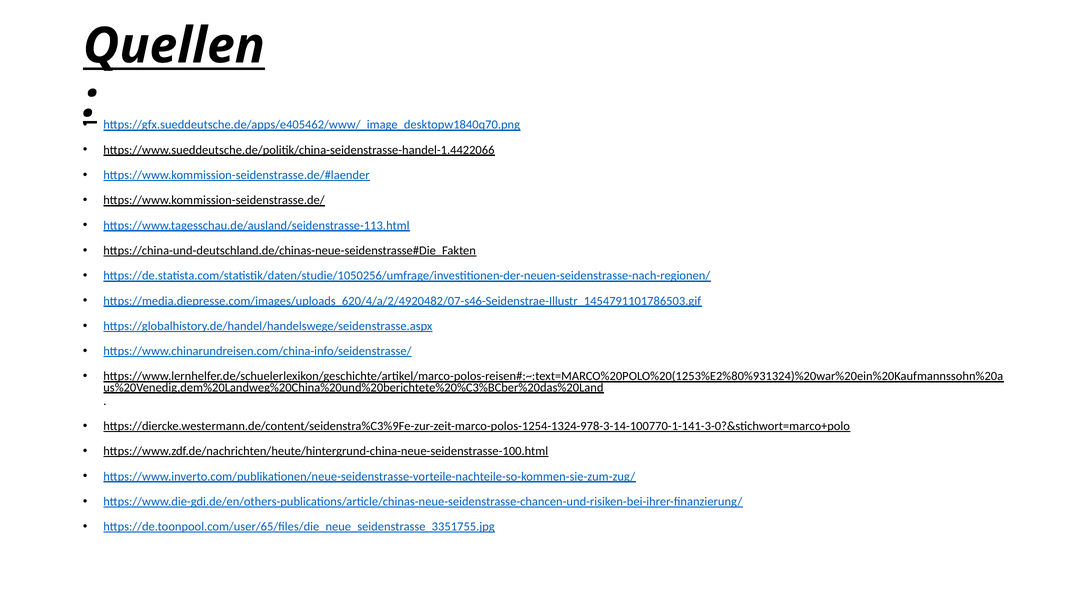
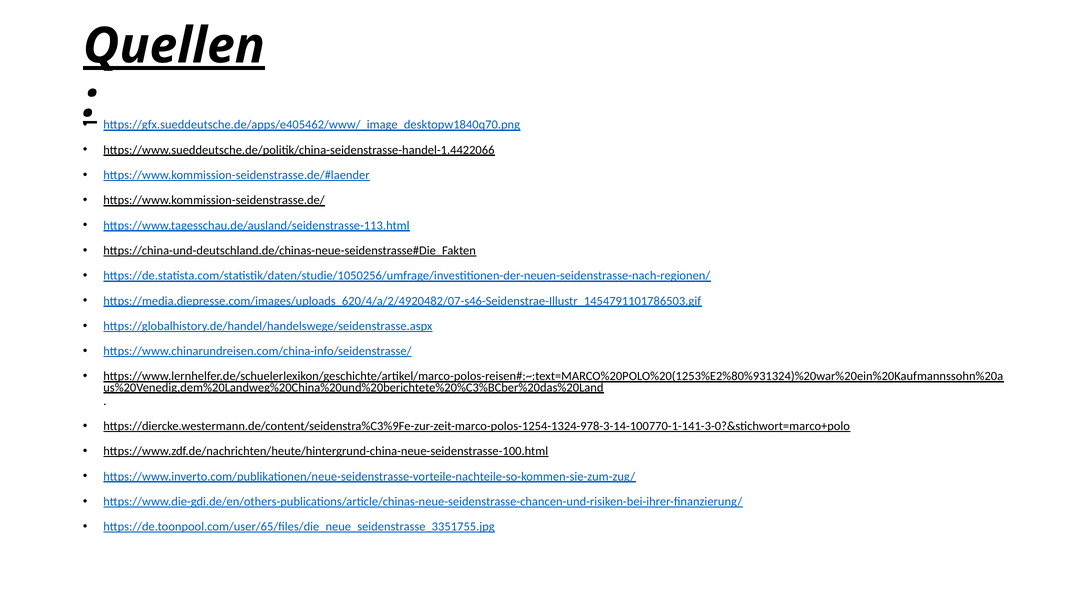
Quellen underline: none -> present (174, 46)
